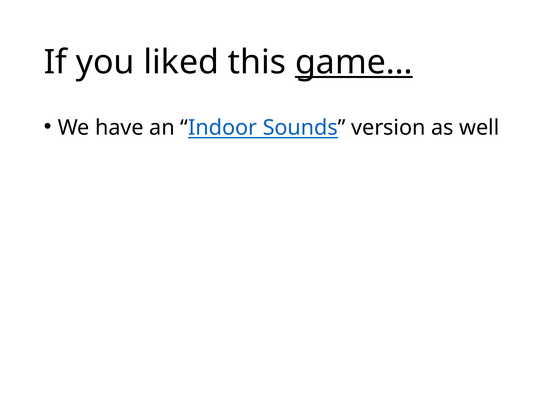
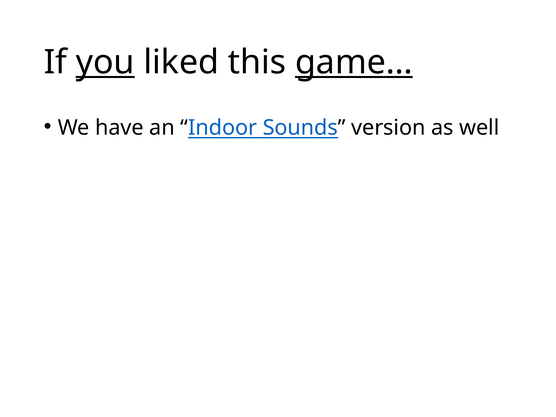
you underline: none -> present (105, 62)
